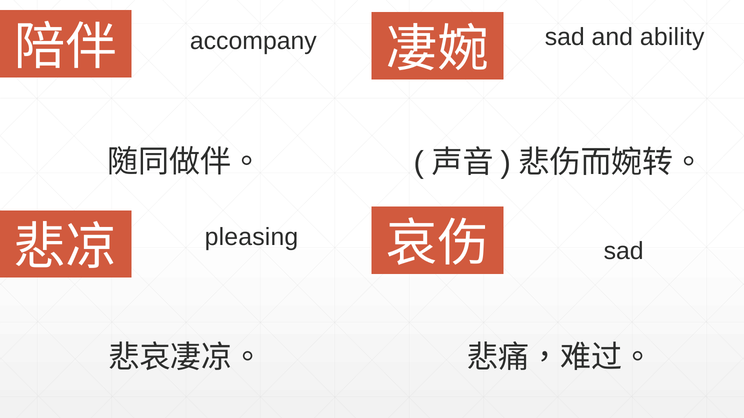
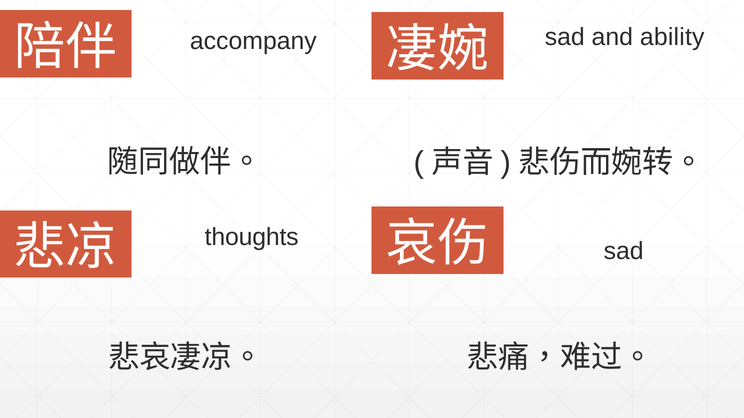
pleasing: pleasing -> thoughts (252, 238)
